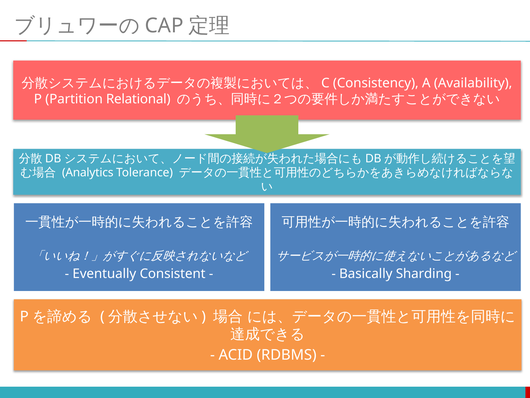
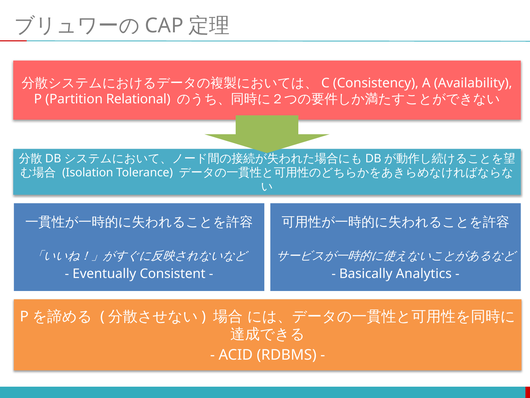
Analytics: Analytics -> Isolation (88, 172)
Sharding: Sharding -> Analytics (424, 273)
